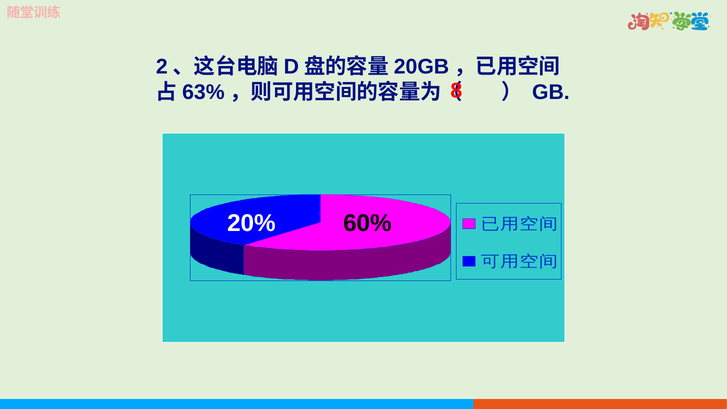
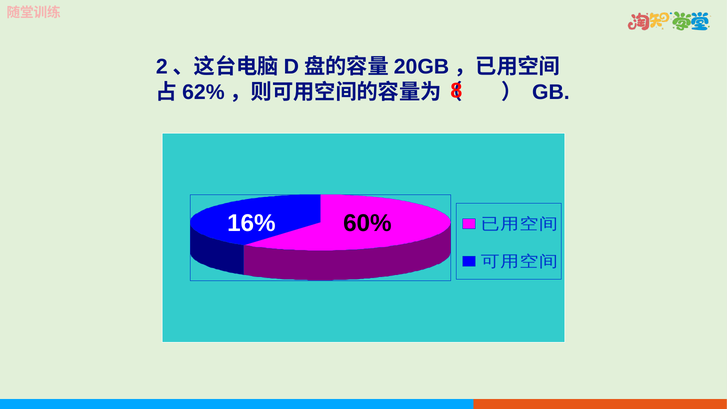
63%: 63% -> 62% (203, 92)
20%: 20% -> 16% (251, 223)
